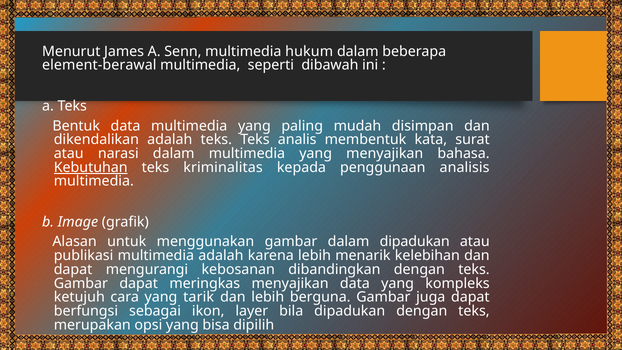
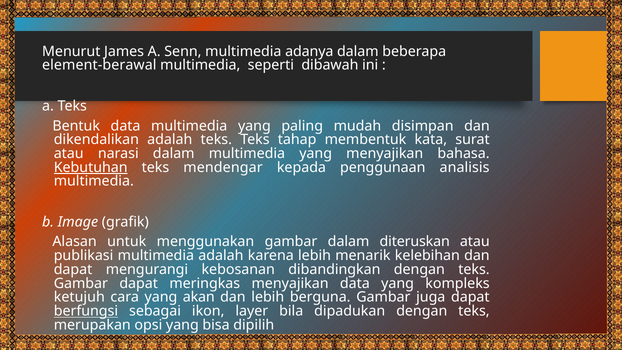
hukum: hukum -> adanya (309, 51)
analis: analis -> tahap (297, 140)
kriminalitas: kriminalitas -> mendengar (223, 167)
dalam dipadukan: dipadukan -> diteruskan (415, 242)
tarik: tarik -> akan (199, 297)
berfungsi underline: none -> present (86, 311)
